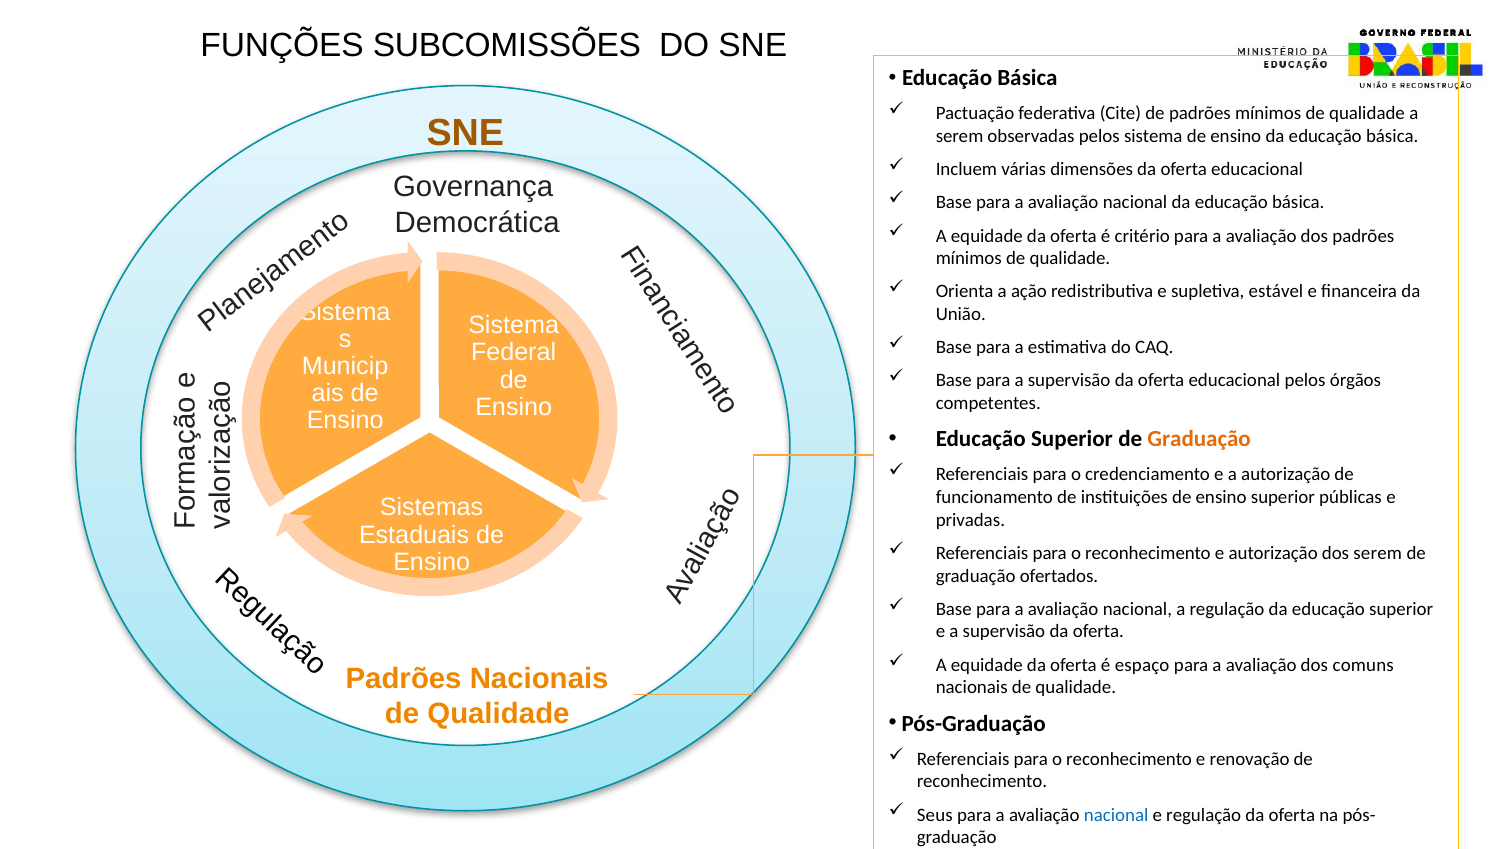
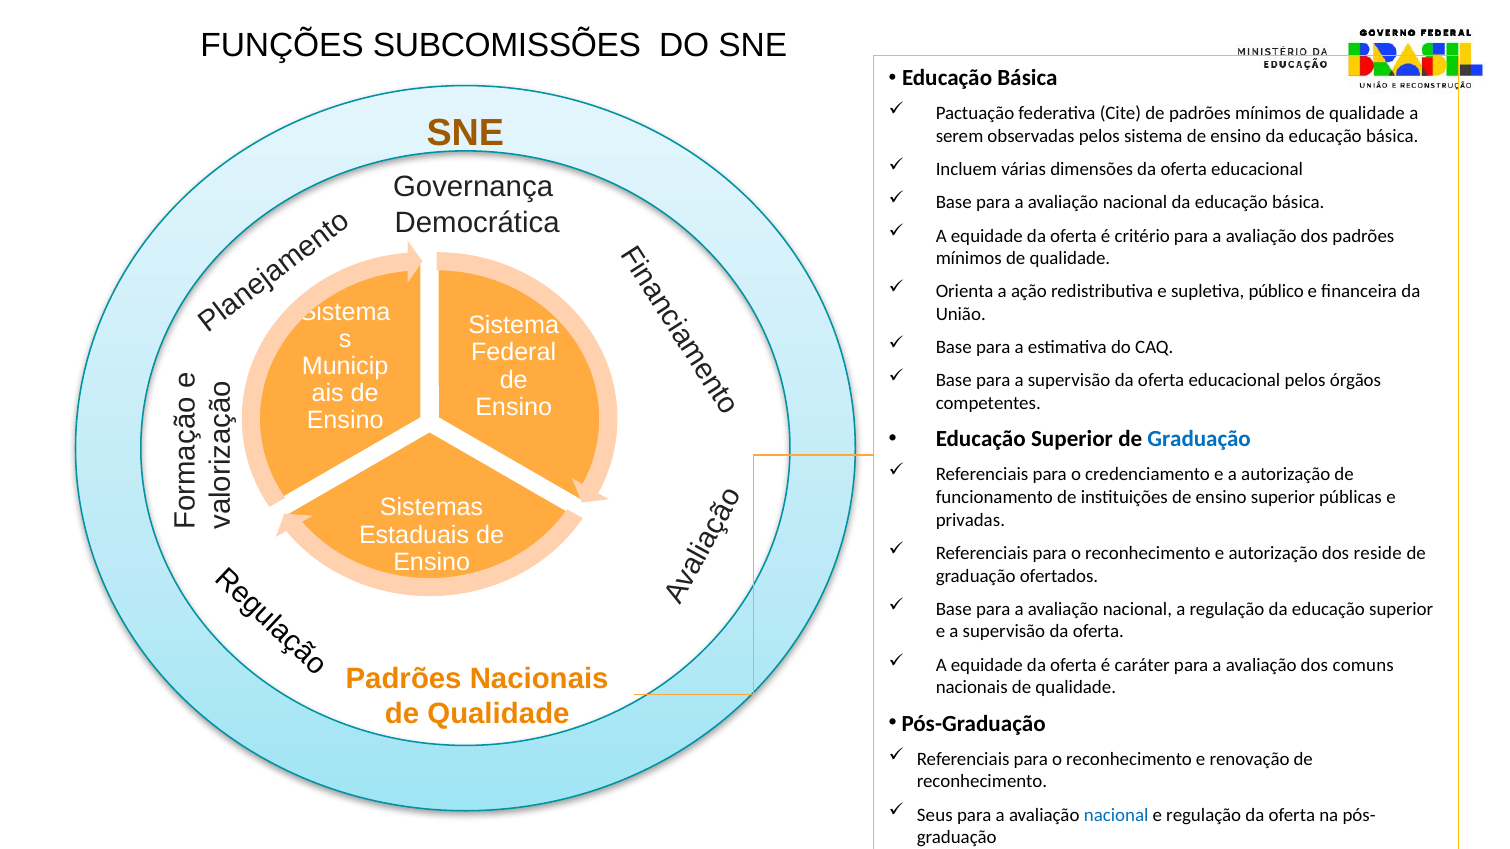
estável: estável -> público (1276, 292)
Graduação colour: orange -> blue (1199, 440)
dos serem: serem -> reside (1378, 553)
espaço: espaço -> caráter (1142, 665)
